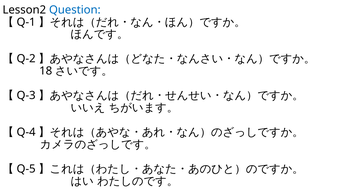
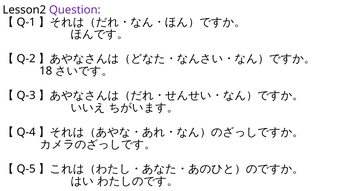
Question colour: blue -> purple (75, 10)
